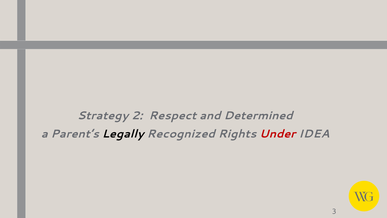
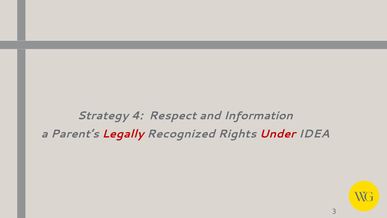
2: 2 -> 4 (137, 116)
Determined: Determined -> Information (258, 116)
Legally colour: black -> red (123, 134)
